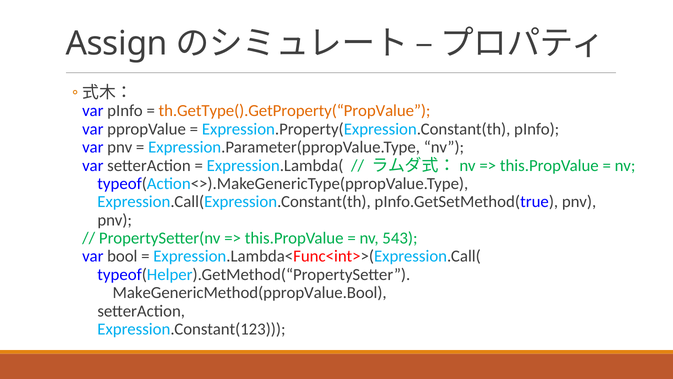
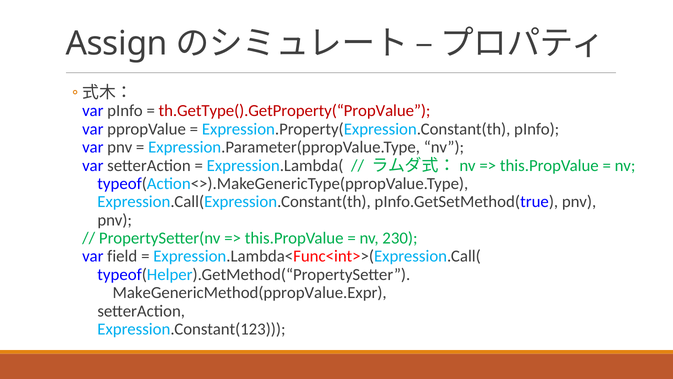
th.GetType().GetProperty(“PropValue colour: orange -> red (295, 111)
543: 543 -> 230 (400, 238)
bool: bool -> field (122, 256)
MakeGenericMethod(ppropValue.Bool: MakeGenericMethod(ppropValue.Bool -> MakeGenericMethod(ppropValue.Expr (250, 292)
